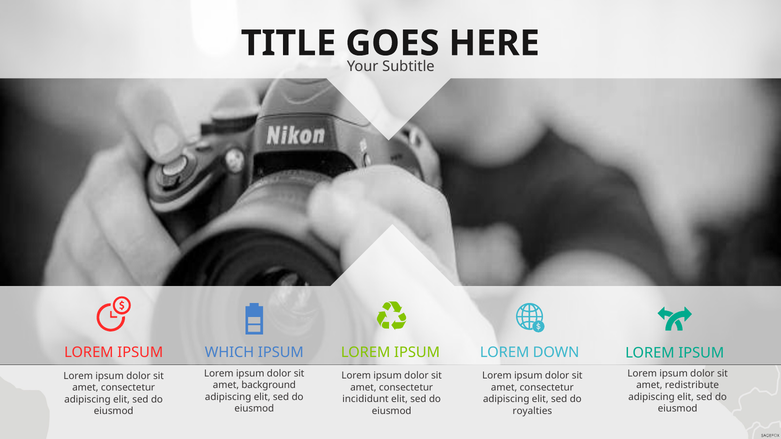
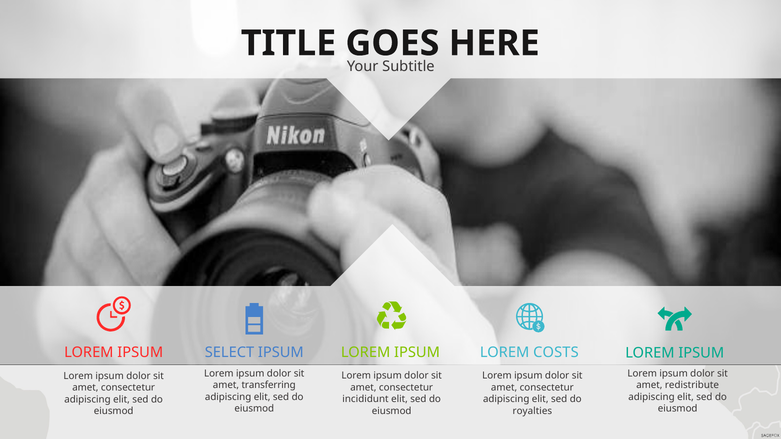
WHICH: WHICH -> SELECT (229, 353)
DOWN: DOWN -> COSTS (556, 353)
background: background -> transferring (269, 385)
